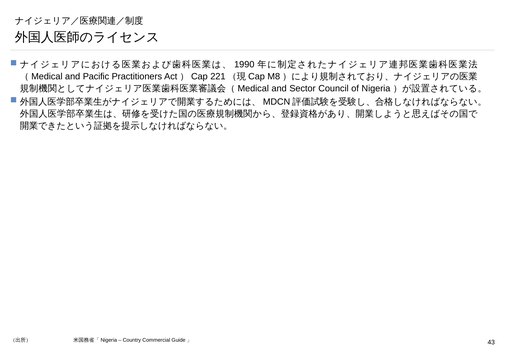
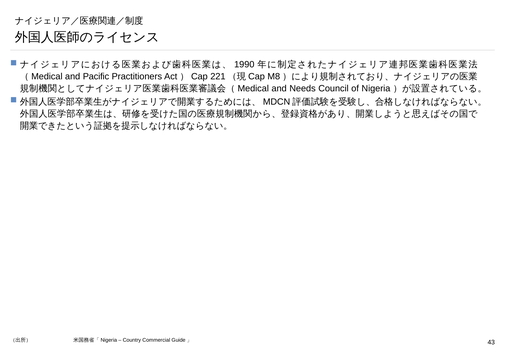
Sector: Sector -> Needs (303, 88)
